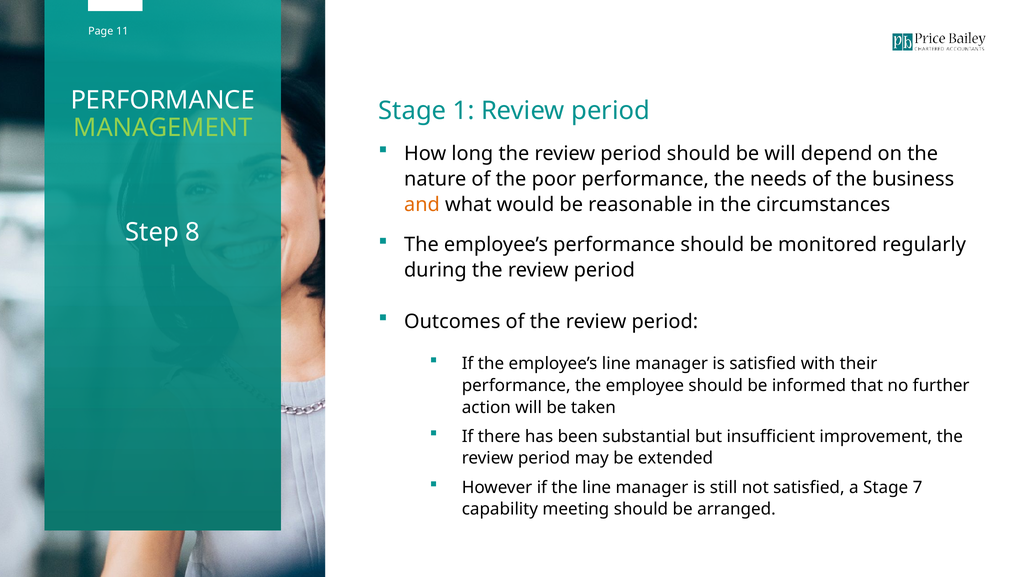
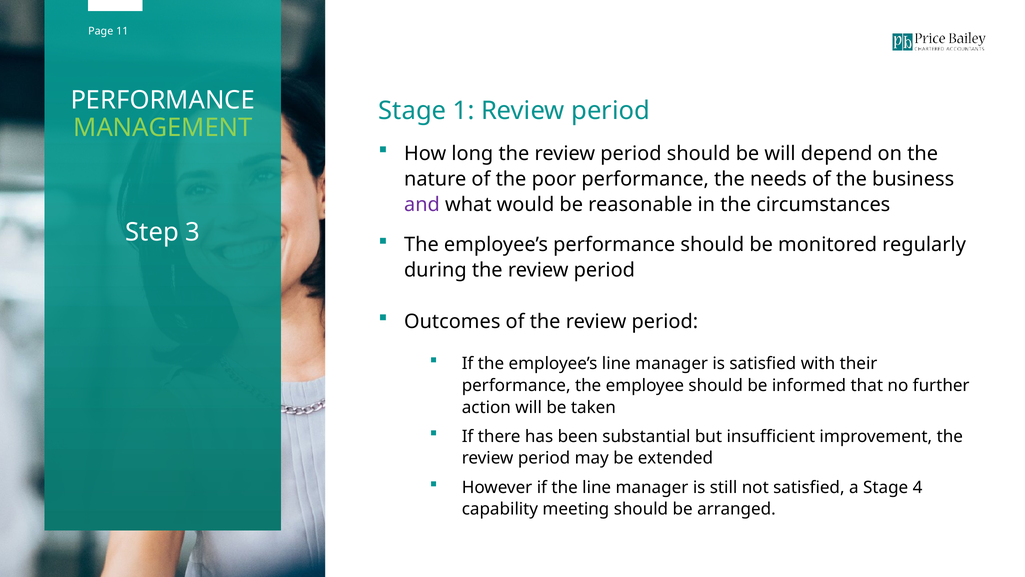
and colour: orange -> purple (422, 205)
8: 8 -> 3 (193, 232)
7: 7 -> 4 (918, 487)
